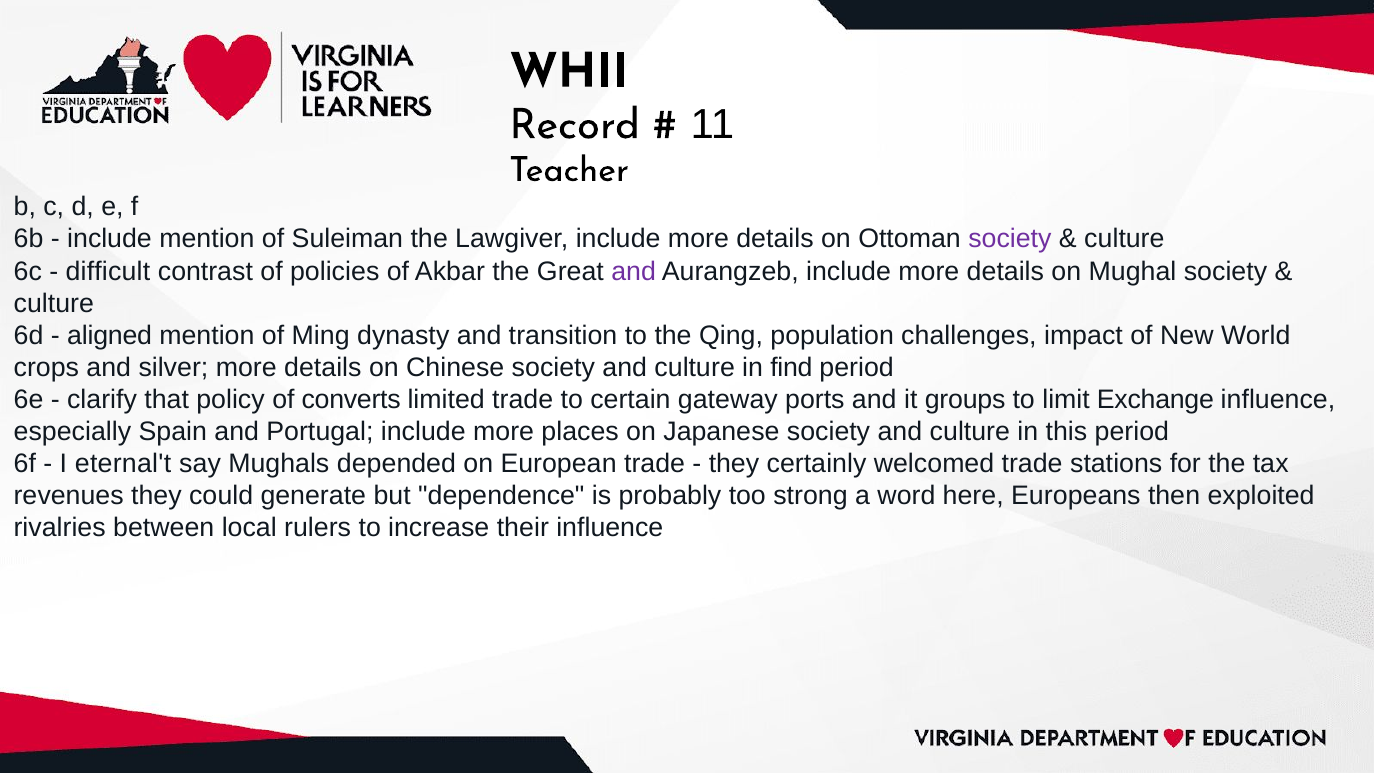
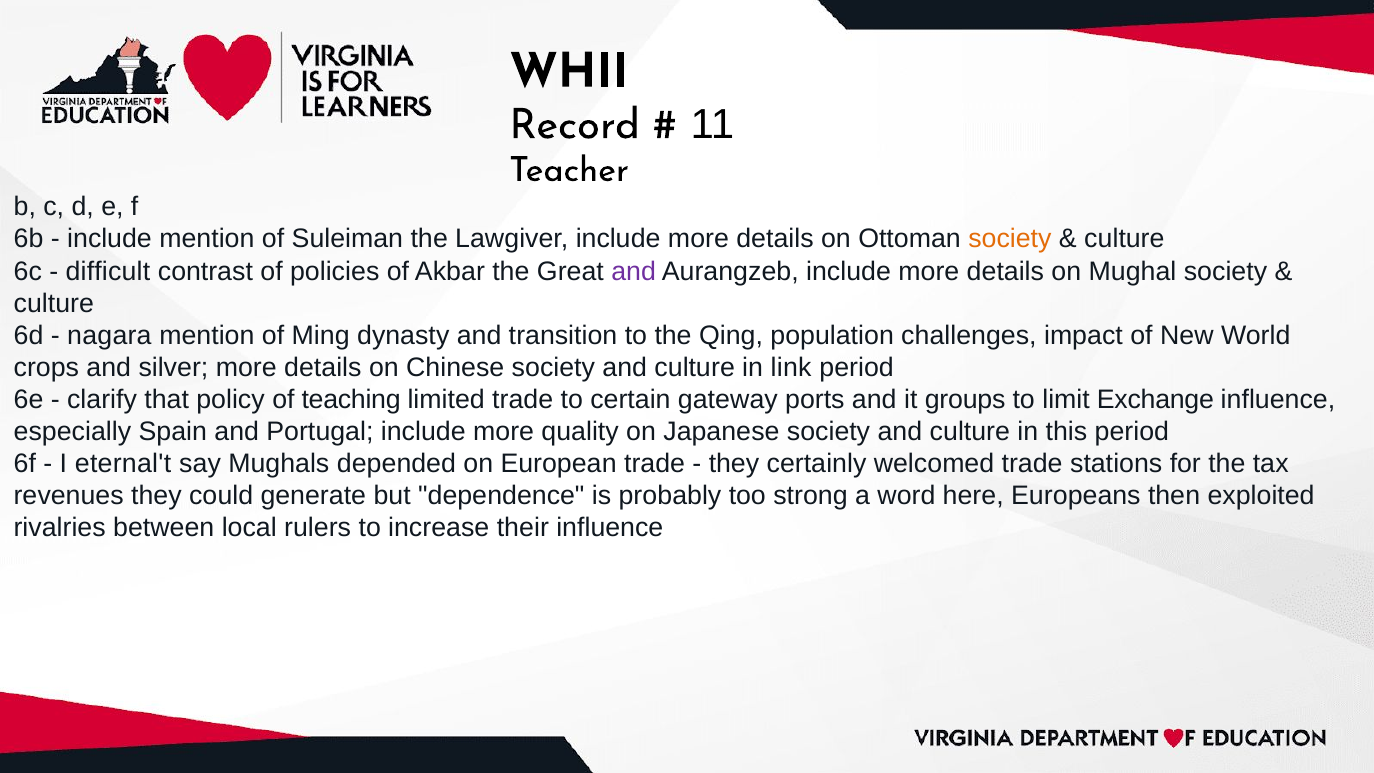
society colour: purple -> orange (1010, 239)
aligned: aligned -> nagara (109, 335)
find: find -> link (791, 367)
converts: converts -> teaching (351, 399)
places: places -> quality (580, 432)
